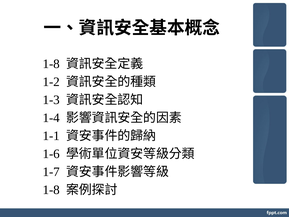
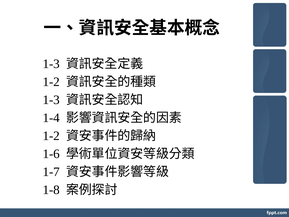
1-8: 1-8 -> 1-3 (51, 64)
1-1: 1-1 -> 1-2 (51, 136)
